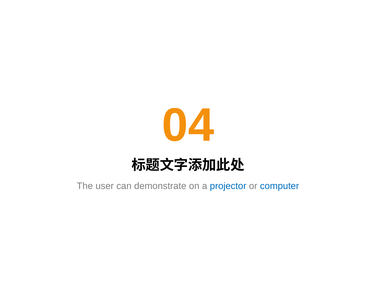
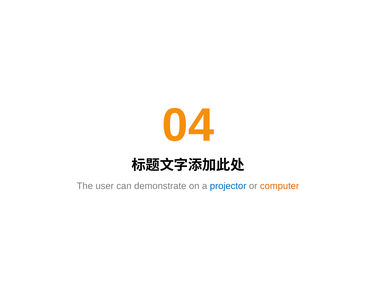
computer colour: blue -> orange (280, 186)
